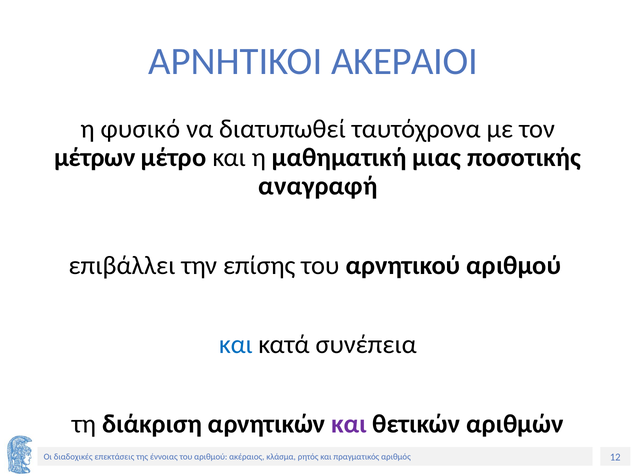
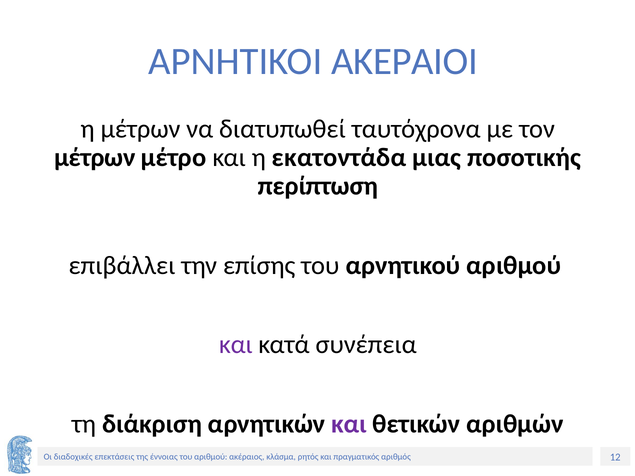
η φυσικό: φυσικό -> μέτρων (140, 129)
μαθηματική: μαθηματική -> εκατοντάδα (339, 158)
αναγραφή: αναγραφή -> περίπτωση (318, 186)
και colour: blue -> purple (236, 345)
